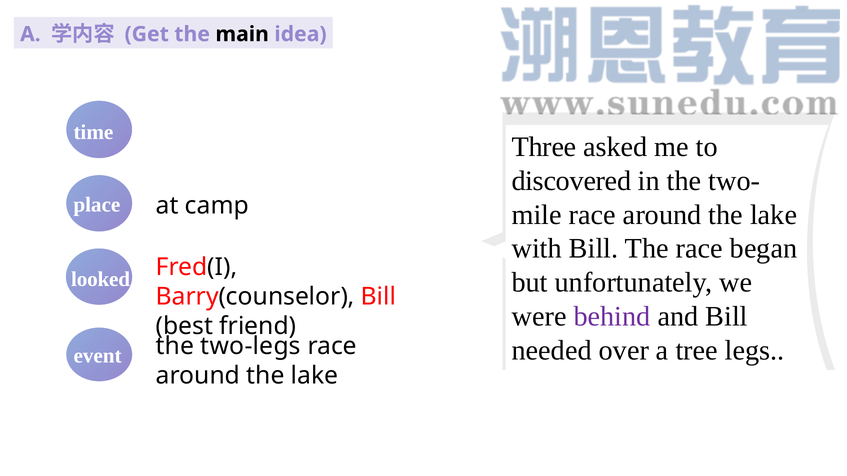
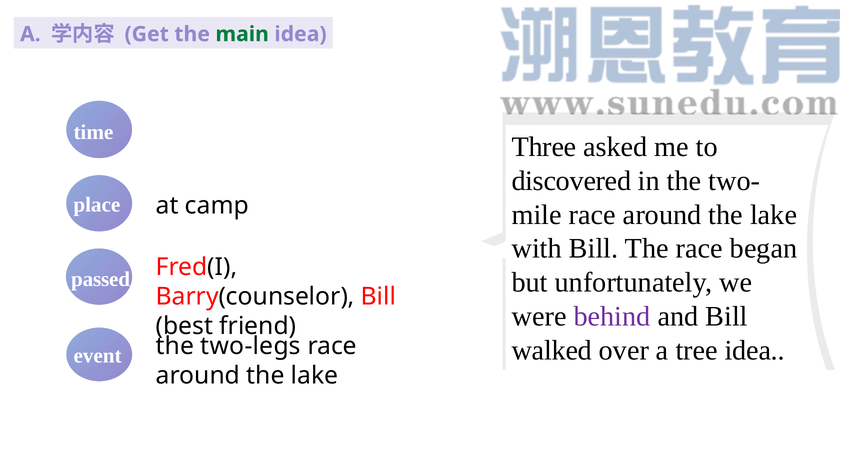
main colour: black -> green (242, 34)
looked: looked -> passed (101, 280)
needed: needed -> walked (552, 351)
tree legs: legs -> idea (755, 351)
